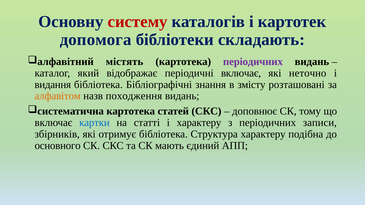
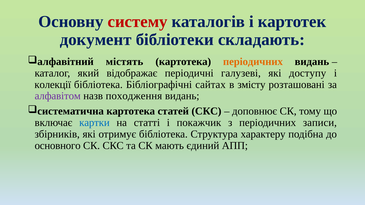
допомога: допомога -> документ (96, 40)
періодичних colour: purple -> orange (253, 62)
періодичні включає: включає -> галузеві (241, 73)
неточно: неточно -> доступу (308, 73)
видання: видання -> колекції (53, 85)
знання: знання -> сайтах (211, 85)
алфавітом colour: orange -> purple (58, 96)
і характеру: характеру -> покажчик (199, 123)
